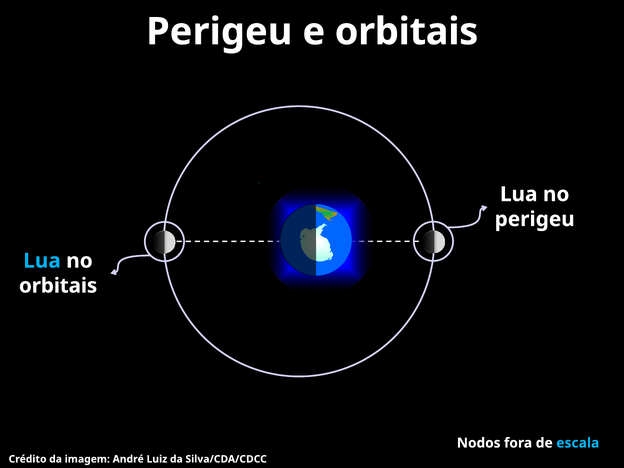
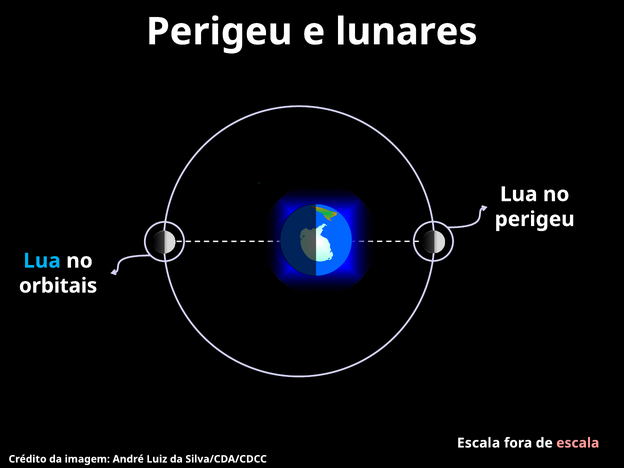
e orbitais: orbitais -> lunares (406, 32)
Nodos: Nodos -> Escala (479, 443)
escala colour: light blue -> pink (578, 443)
